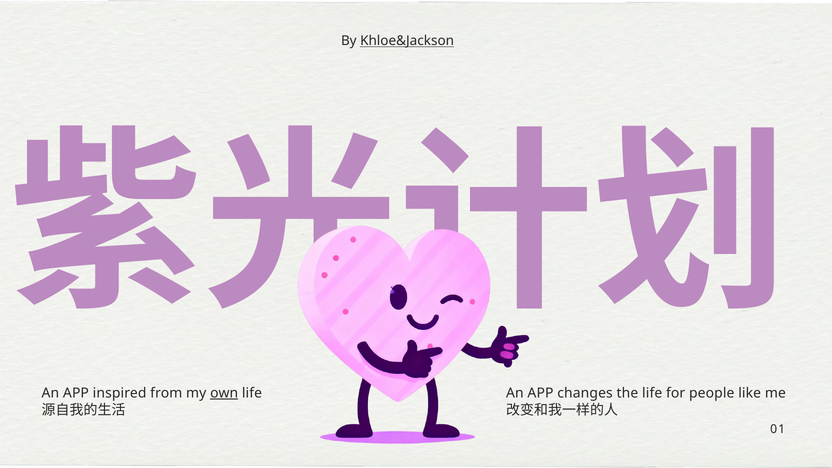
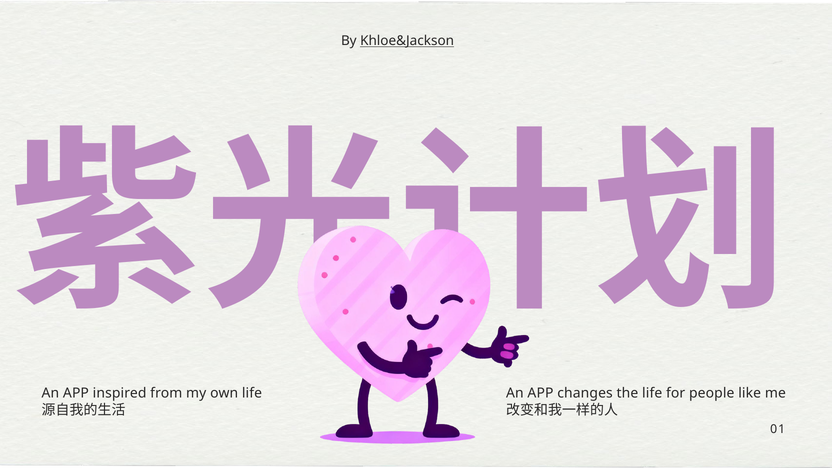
own underline: present -> none (224, 393)
